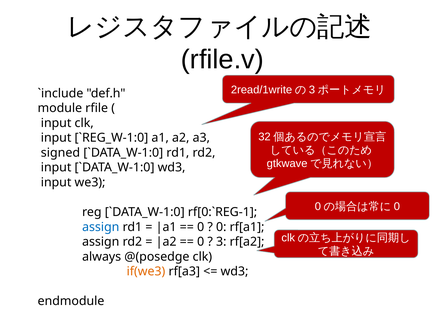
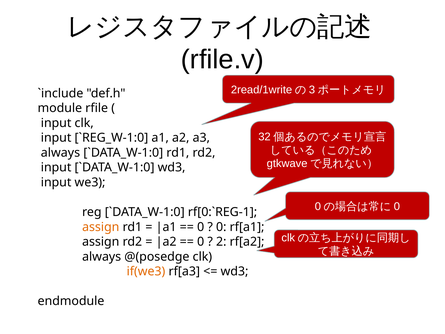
signed: signed -> always (60, 153)
assign colour: blue -> orange (101, 227)
3: 3 -> 2 (221, 242)
